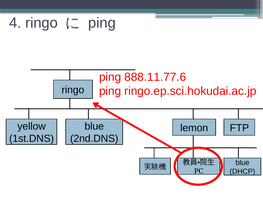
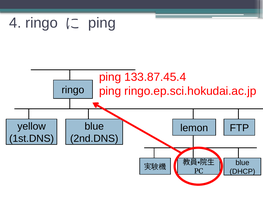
888.11.77.6: 888.11.77.6 -> 133.87.45.4 (155, 77)
